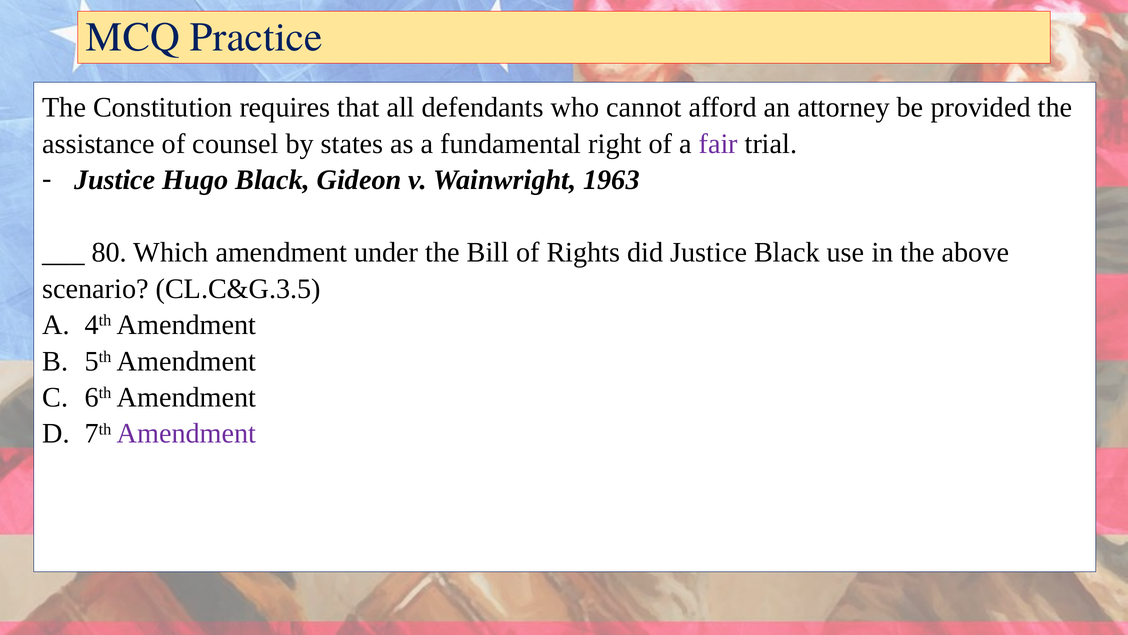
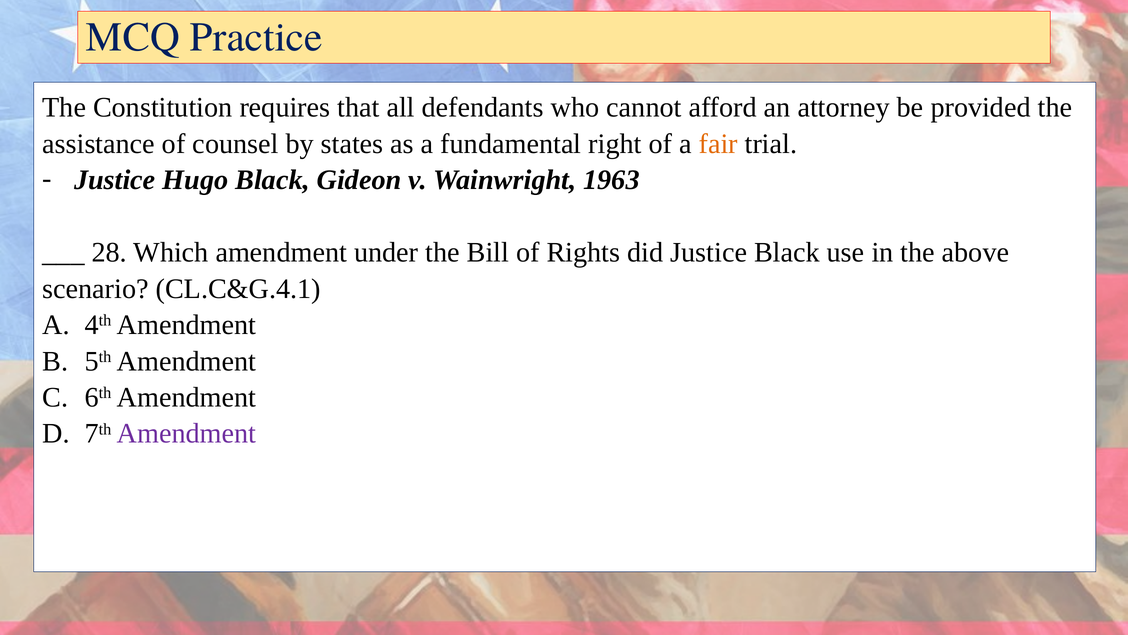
fair colour: purple -> orange (718, 144)
80: 80 -> 28 (109, 252)
CL.C&G.3.5: CL.C&G.3.5 -> CL.C&G.4.1 (238, 289)
